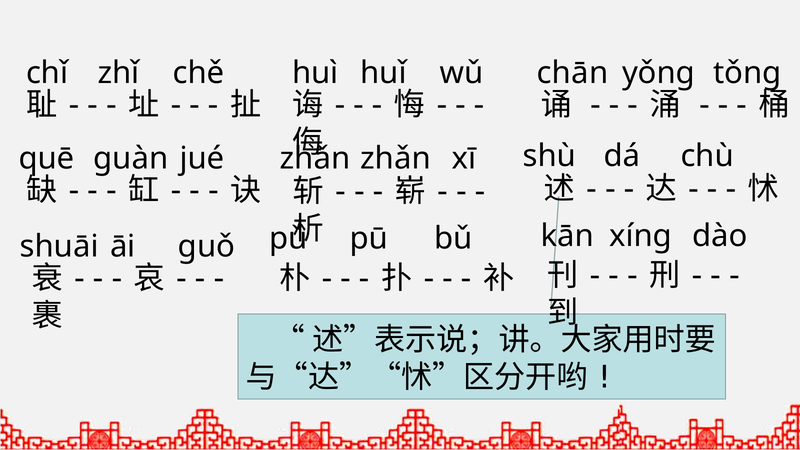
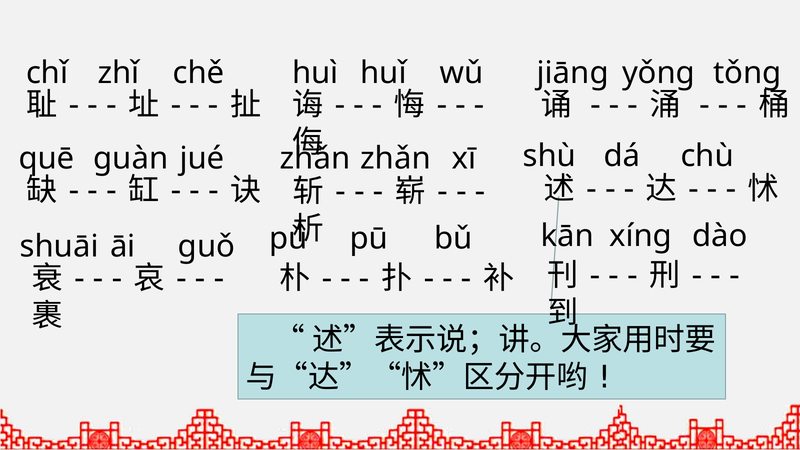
chān: chān -> jiāng (573, 73)
